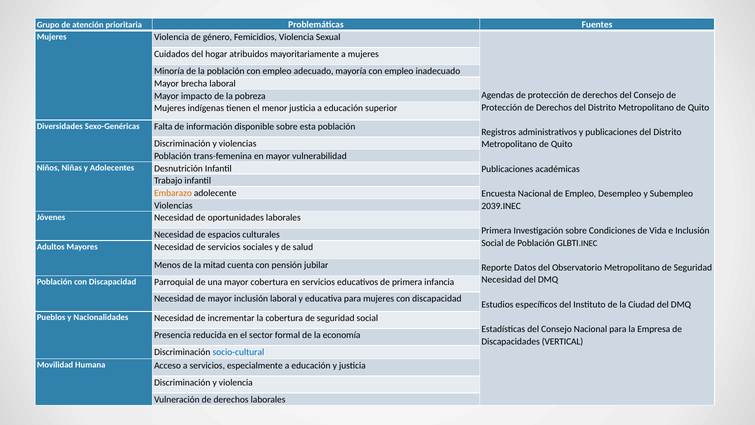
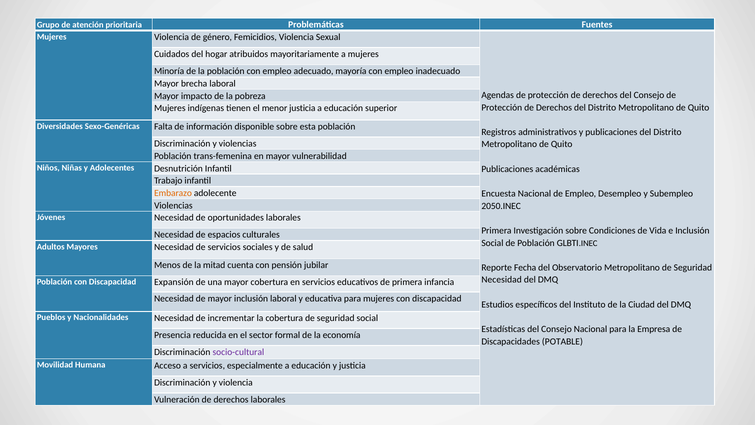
2039.INEC: 2039.INEC -> 2050.INEC (501, 206)
Datos: Datos -> Fecha (525, 267)
Parroquial: Parroquial -> Expansión (174, 282)
VERTICAL: VERTICAL -> POTABLE (562, 341)
socio-cultural colour: blue -> purple (238, 352)
